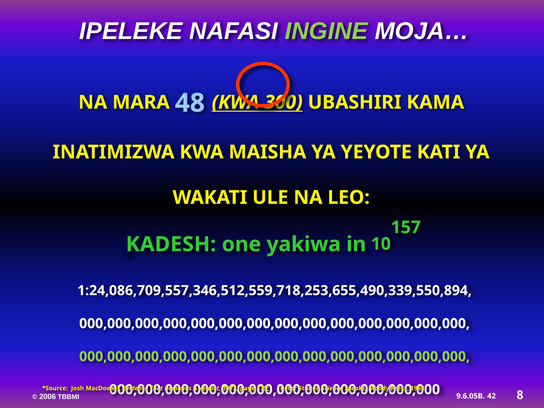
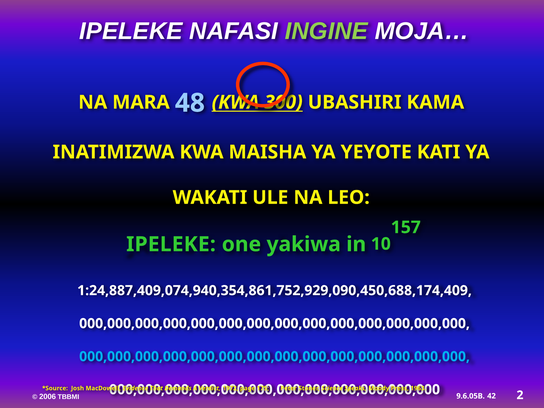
KADESH: KADESH -> IPELEKE (171, 244)
1:24,086,709,557,346,512,559,718,253,655,490,339,550,894: 1:24,086,709,557,346,512,559,718,253,655,490,339,550,894 -> 1:24,887,409,074,940,354,861,752,929,090,450,688,174,409 (275, 291)
000,000,000,000,000,000,000,000,000,000,000,000,000,000 colour: light green -> light blue (275, 357)
8: 8 -> 2 (520, 395)
